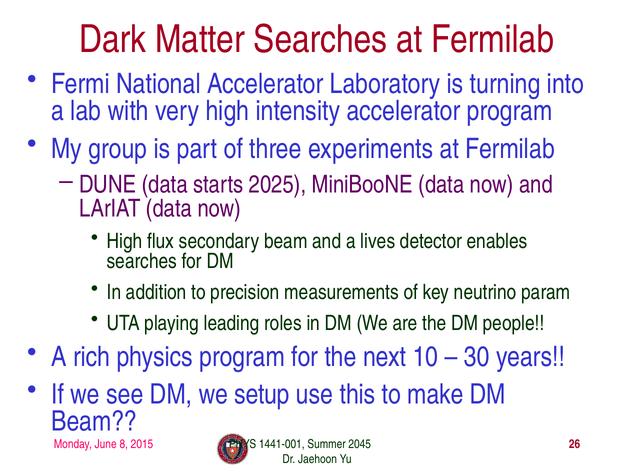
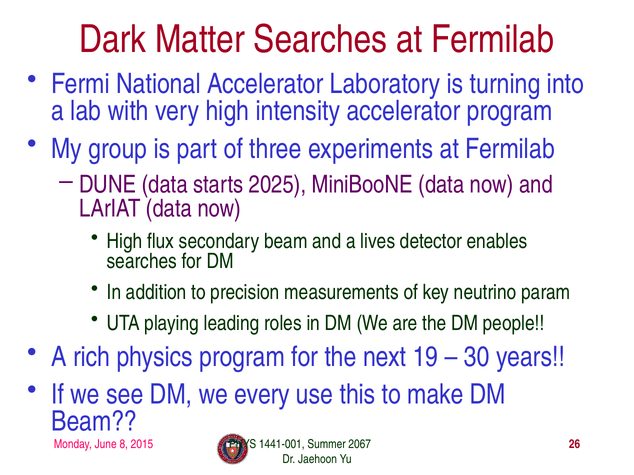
10: 10 -> 19 (425, 357)
setup: setup -> every (262, 395)
2045: 2045 -> 2067 (360, 445)
